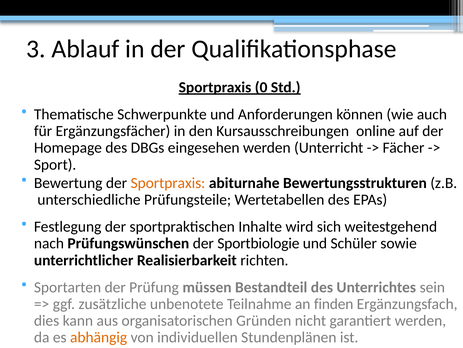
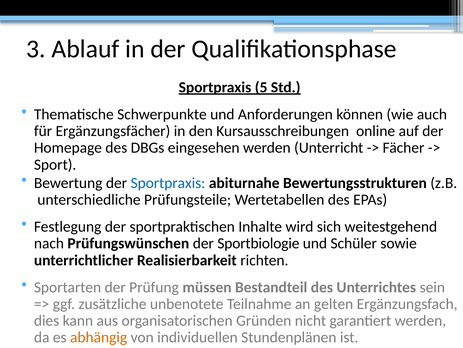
0: 0 -> 5 (261, 87)
Sportpraxis colour: orange -> blue (168, 183)
finden: finden -> gelten (334, 303)
